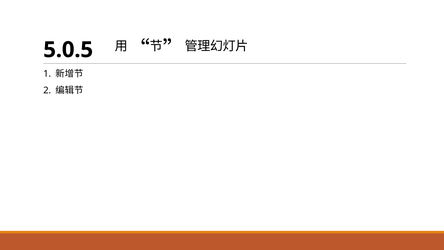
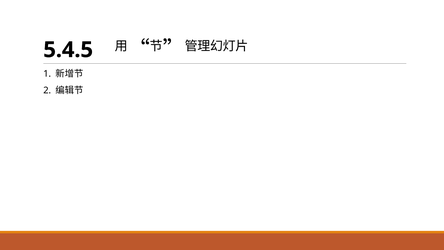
5.0.5: 5.0.5 -> 5.4.5 (68, 50)
